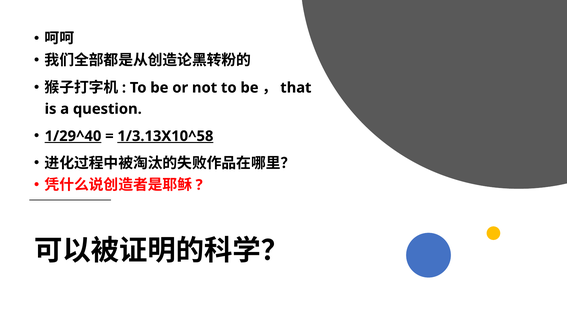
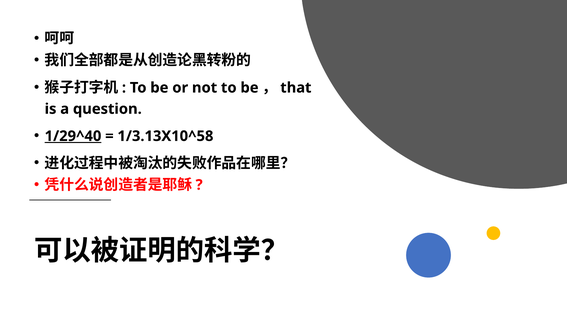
1/3.13X10^58 underline: present -> none (165, 136)
